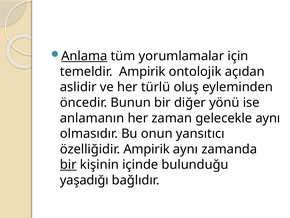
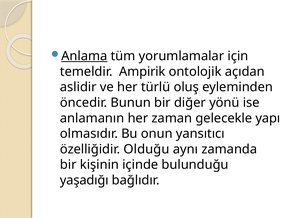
gelecekle aynı: aynı -> yapı (268, 118)
özelliğidir Ampirik: Ampirik -> Olduğu (147, 149)
bir underline: present -> none (68, 164)
